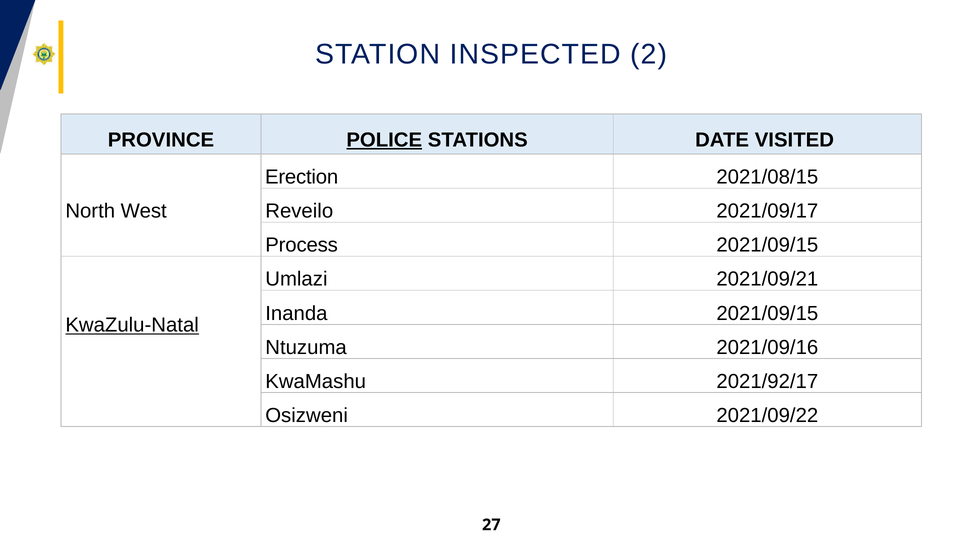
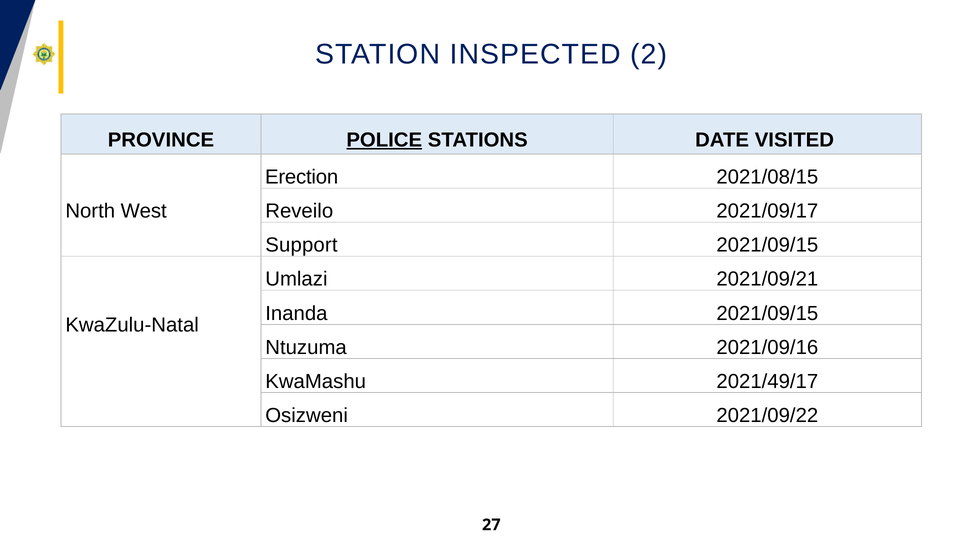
Process: Process -> Support (301, 245)
KwaZulu-Natal underline: present -> none (132, 325)
2021/92/17: 2021/92/17 -> 2021/49/17 (767, 381)
